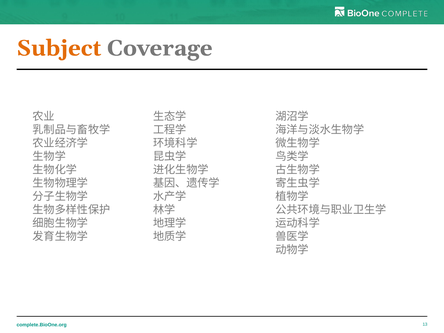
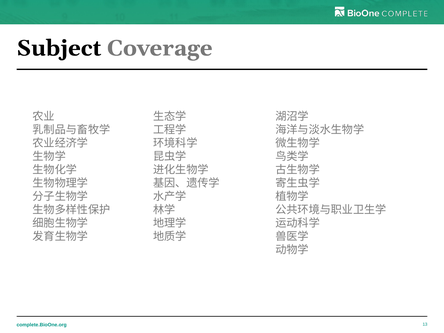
Subject colour: orange -> black (59, 48)
